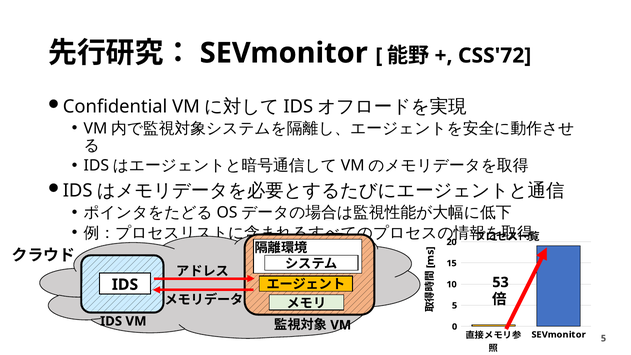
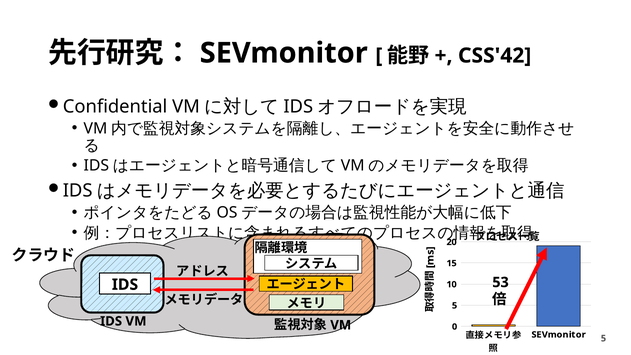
CSS'72: CSS'72 -> CSS'42 (495, 56)
